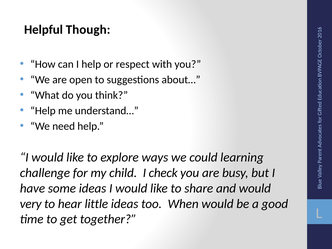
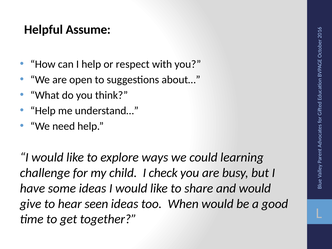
Though: Though -> Assume (88, 30)
very: very -> give (31, 204)
little: little -> seen (96, 204)
